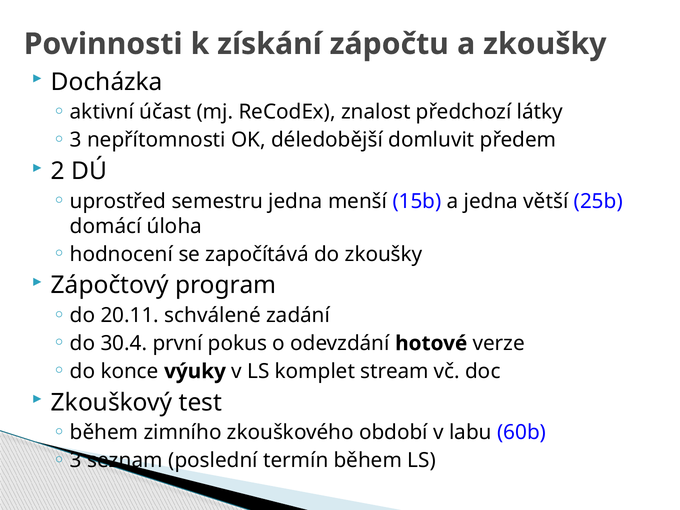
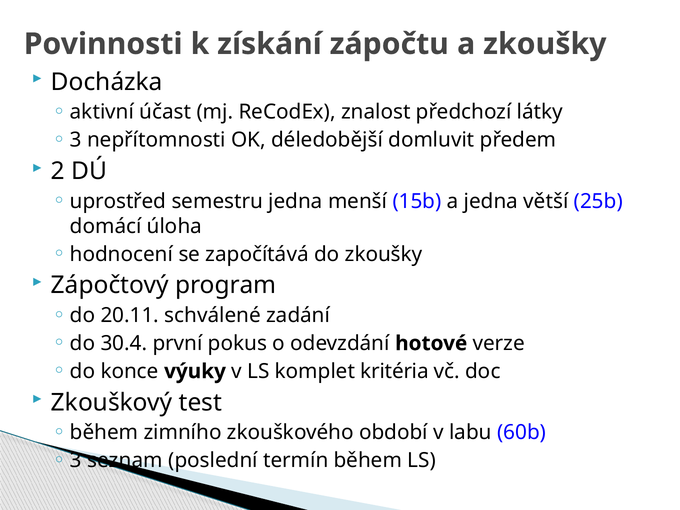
stream: stream -> kritéria (395, 371)
